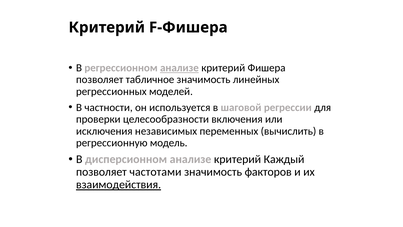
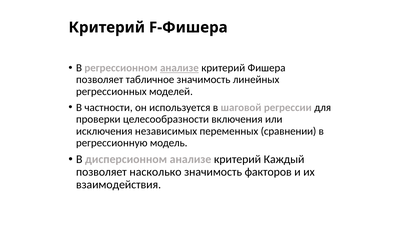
вычислить: вычислить -> сравнении (289, 131)
частотами: частотами -> насколько (155, 172)
взаимодействия underline: present -> none (119, 185)
